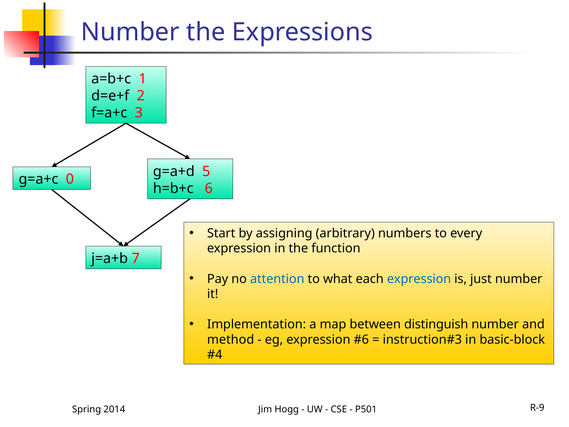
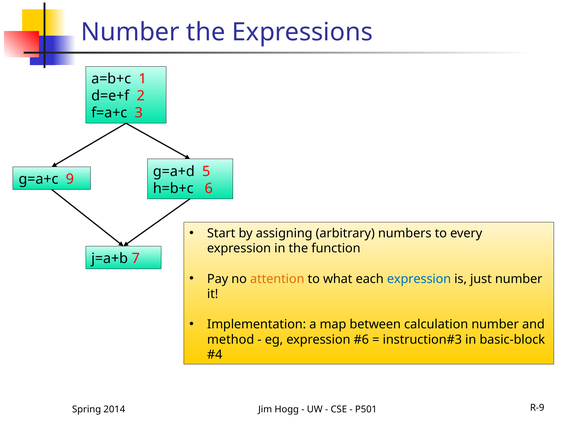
0: 0 -> 9 (70, 179)
attention colour: blue -> orange (277, 279)
distinguish: distinguish -> calculation (436, 324)
